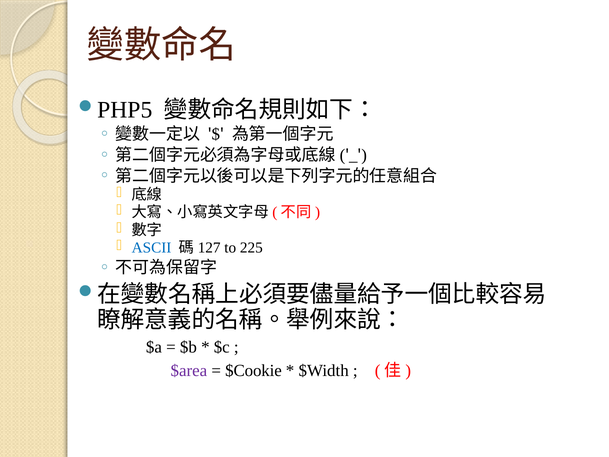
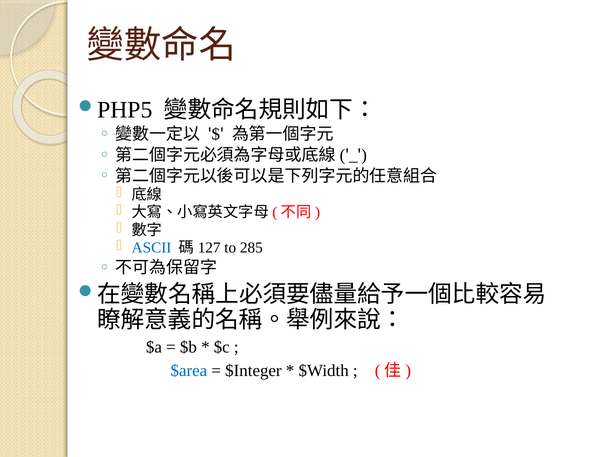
225: 225 -> 285 (251, 248)
$area colour: purple -> blue (189, 370)
$Cookie: $Cookie -> $Integer (253, 370)
